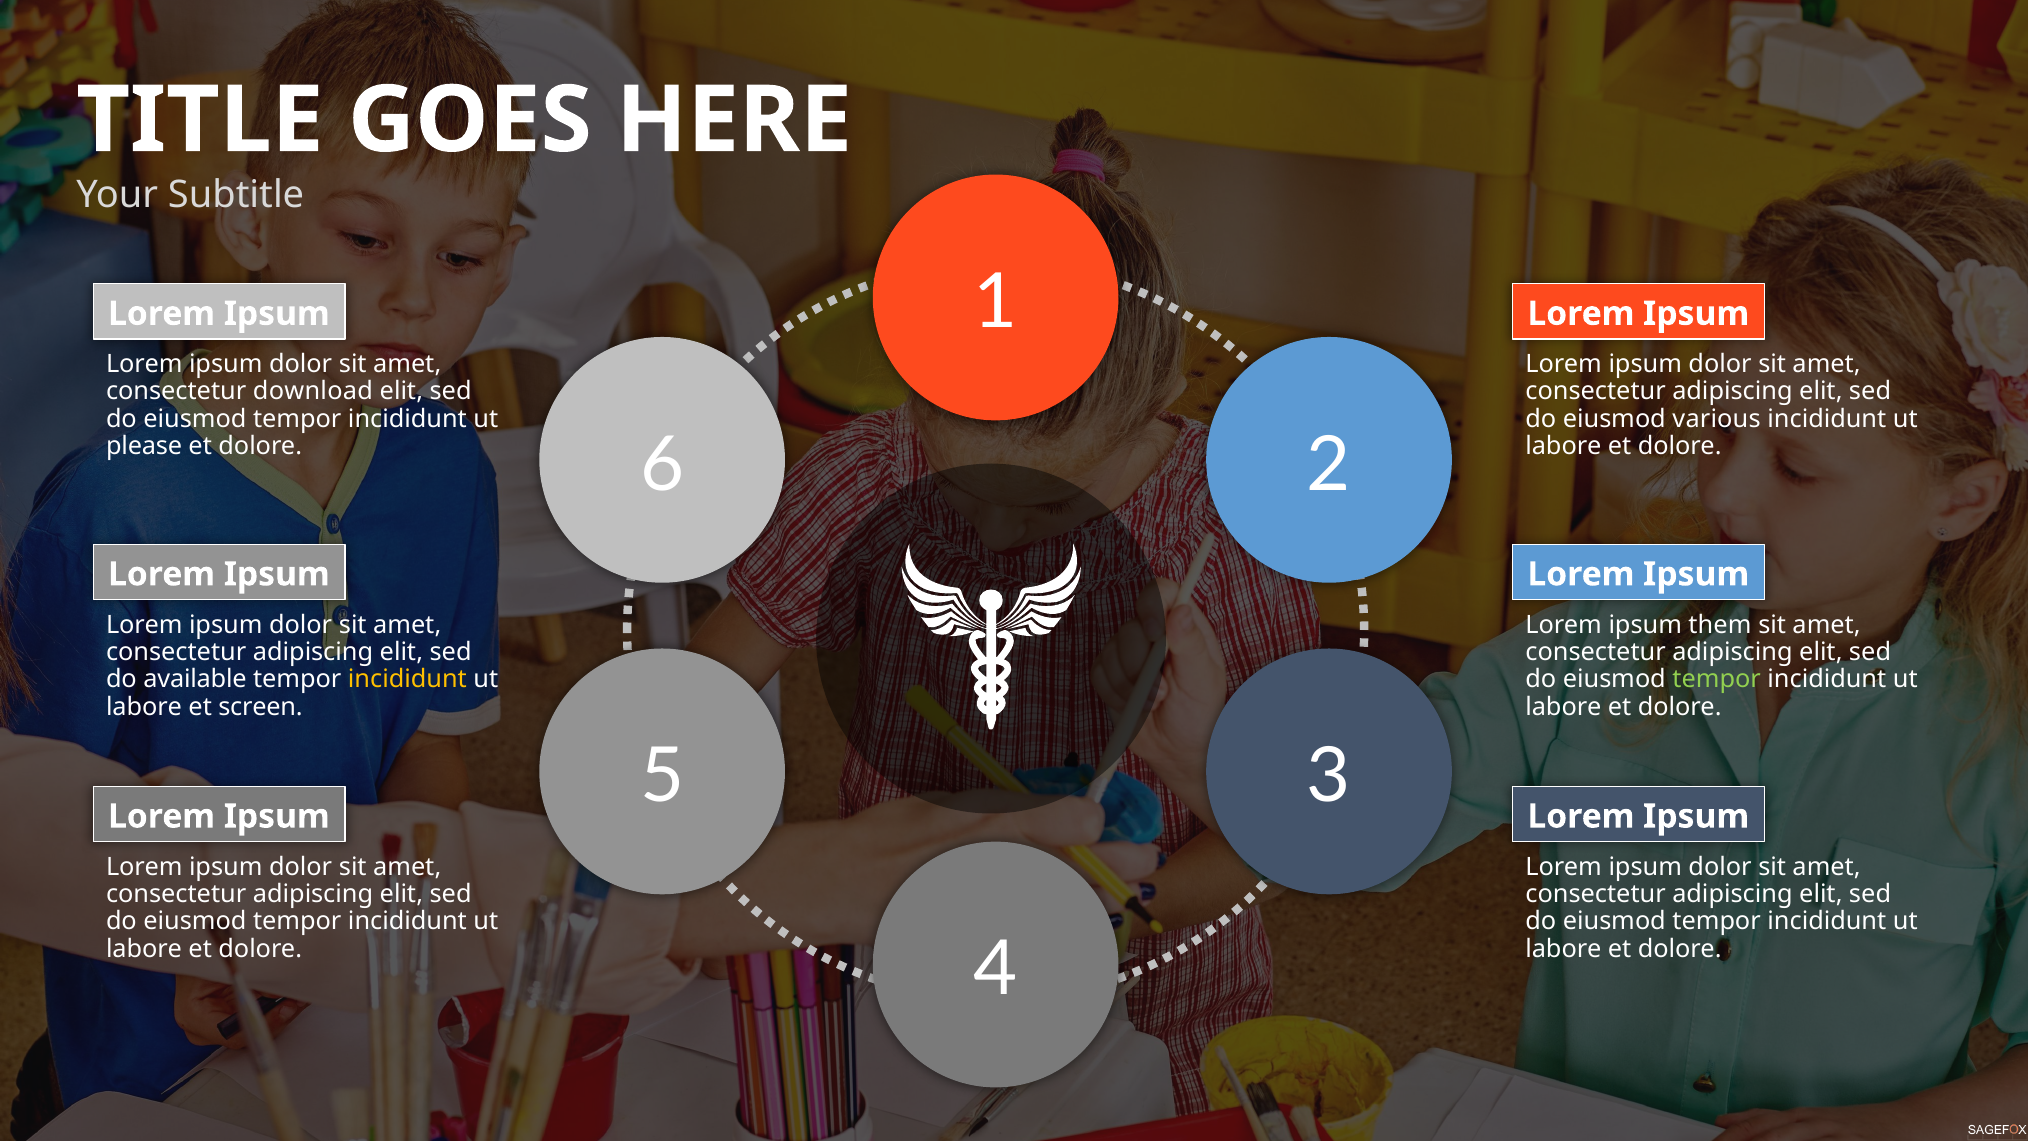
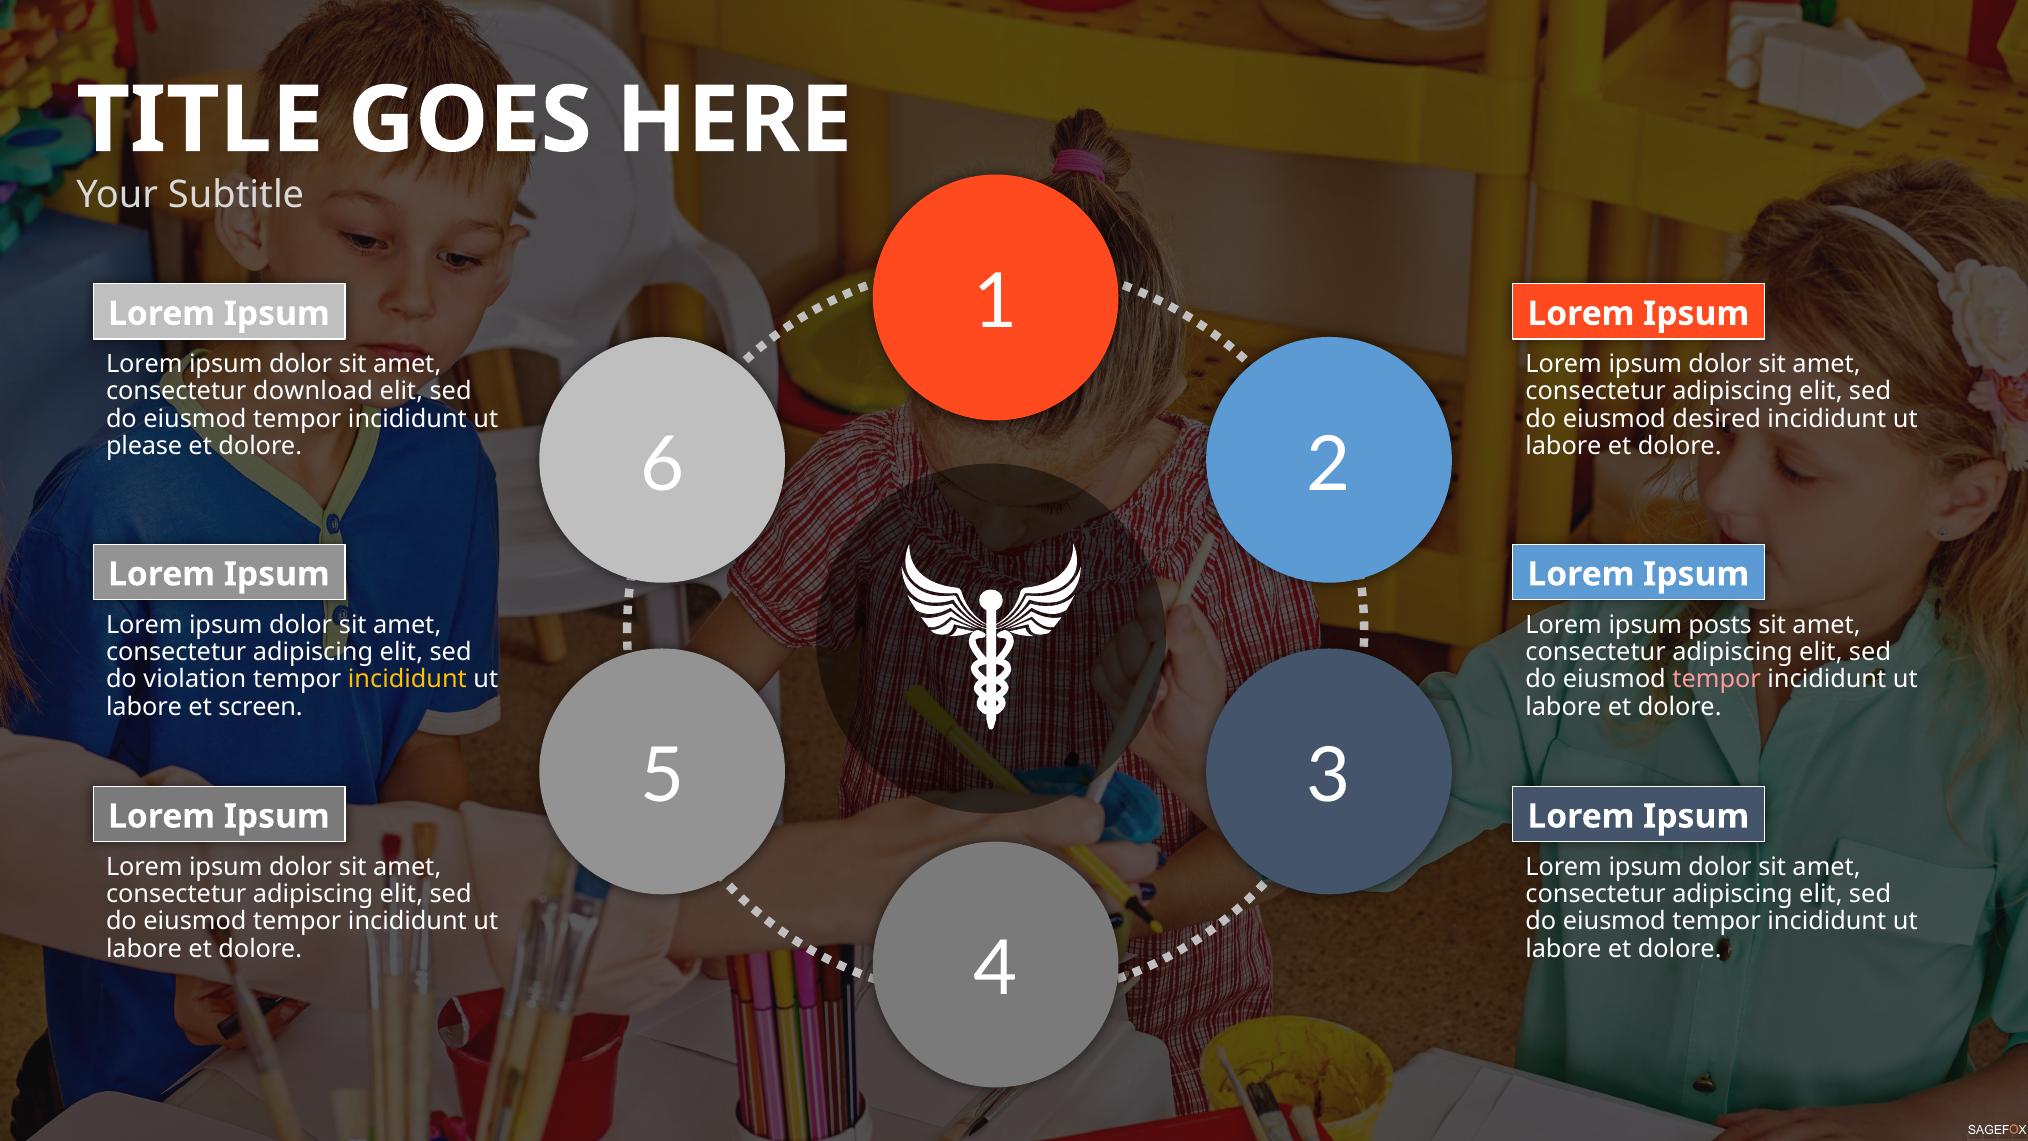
various: various -> desired (1717, 419)
them: them -> posts (1720, 625)
available: available -> violation (195, 679)
tempor colour: light green -> pink (1717, 679)
